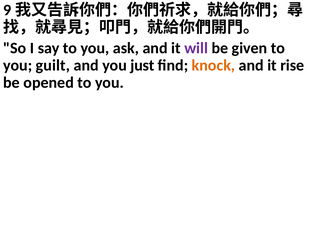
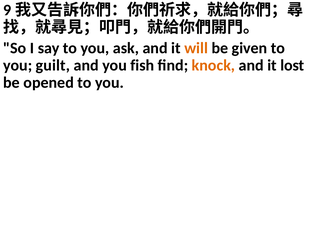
will colour: purple -> orange (196, 48)
just: just -> fish (142, 65)
rise: rise -> lost (292, 65)
